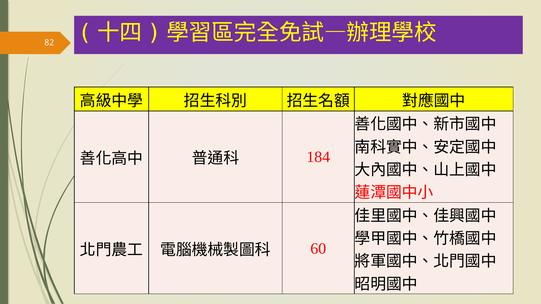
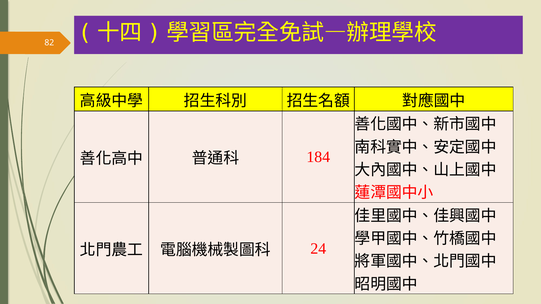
60: 60 -> 24 (318, 249)
